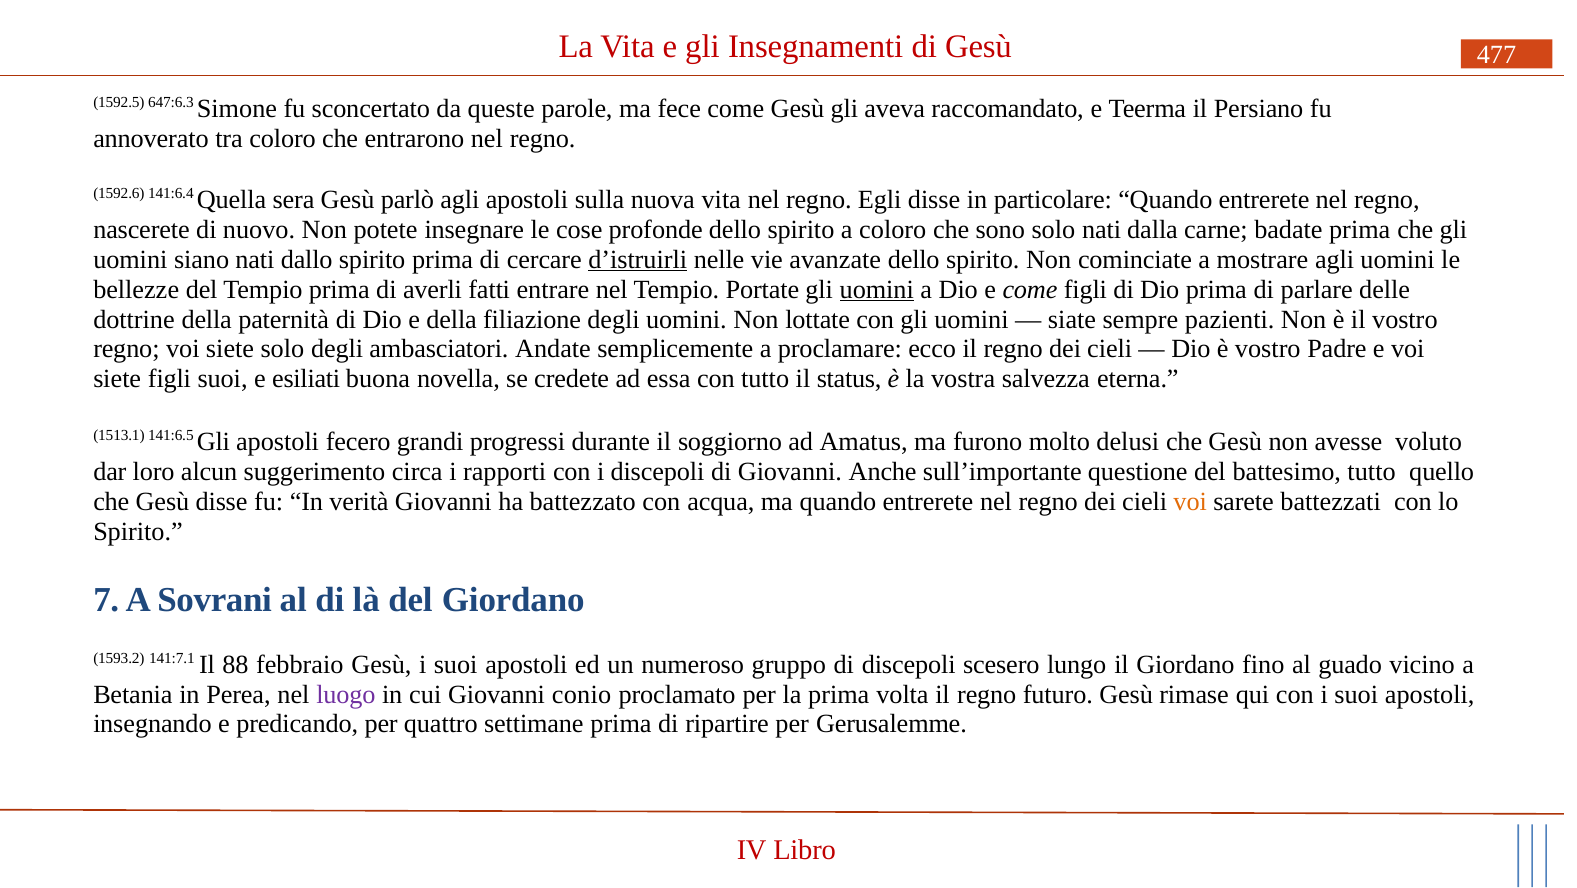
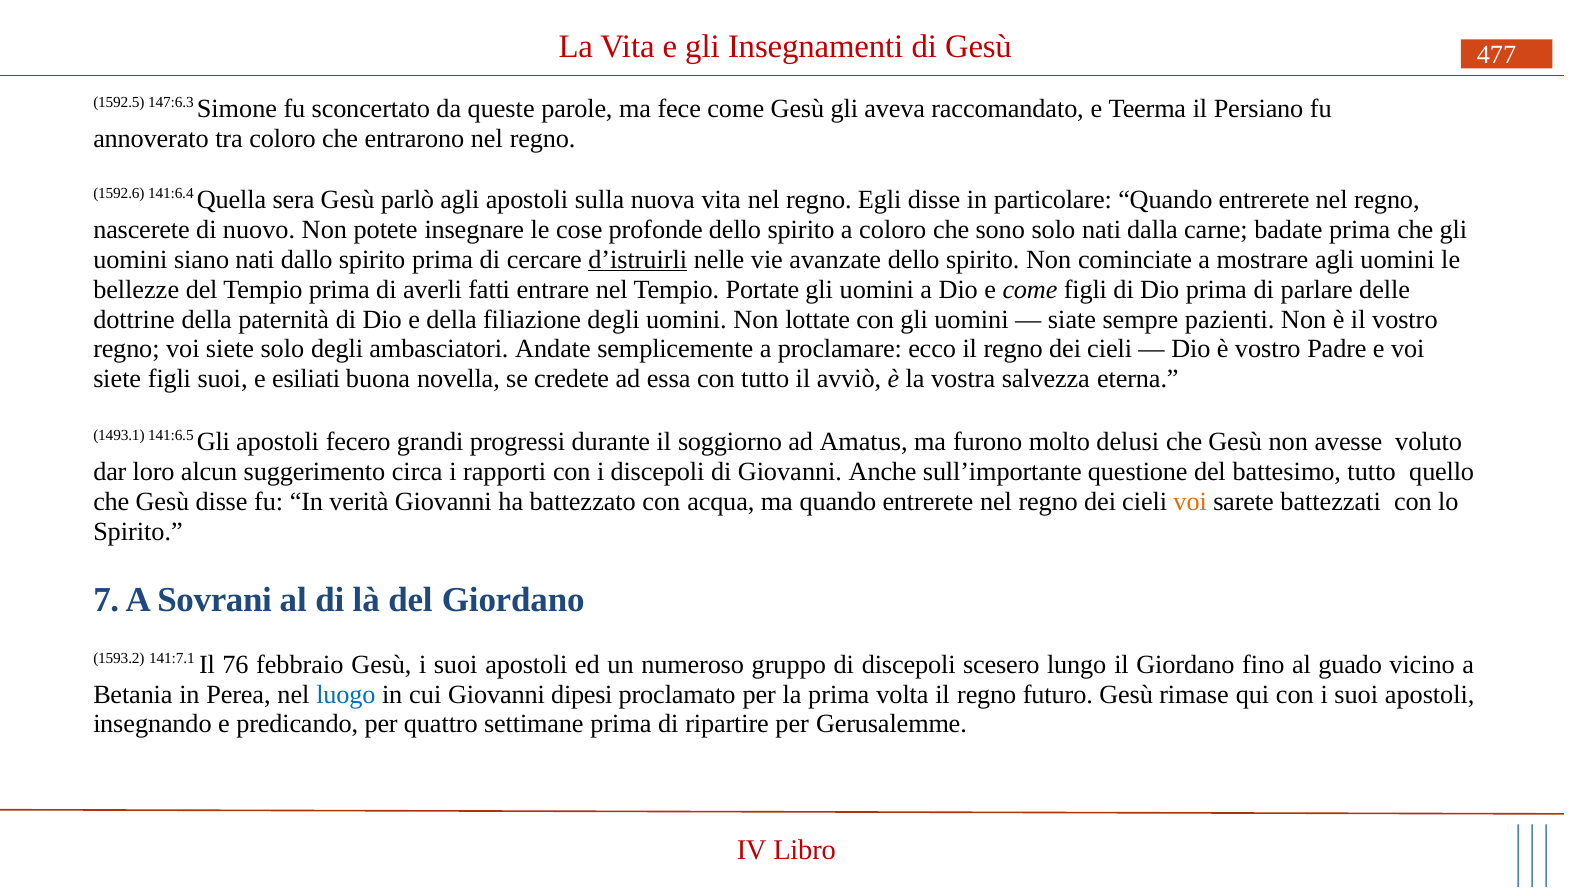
647:6.3: 647:6.3 -> 147:6.3 (171, 103)
uomini underline: present -> none (877, 289)
status: status -> avviò (849, 379)
1513.1: 1513.1 -> 1493.1 (119, 435)
88: 88 -> 76 (235, 664)
luogo colour: purple -> blue (346, 694)
conio: conio -> dipesi (582, 694)
